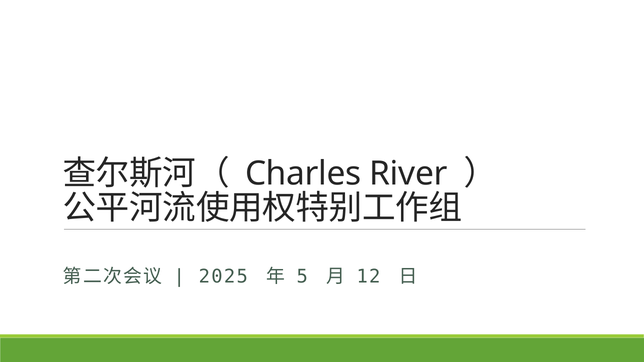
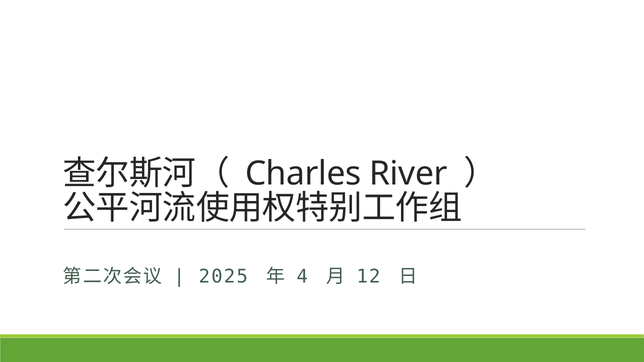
5: 5 -> 4 (302, 277)
